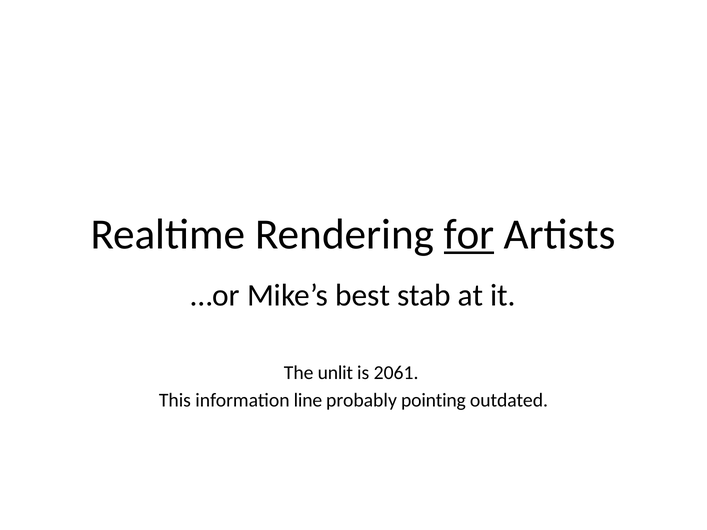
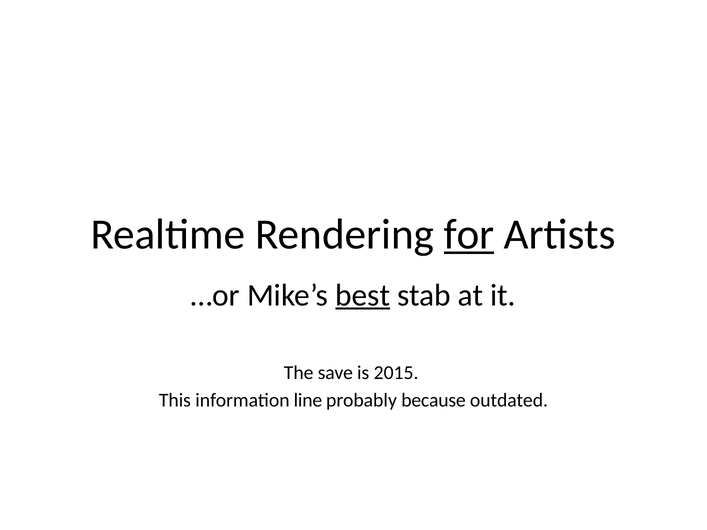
best underline: none -> present (363, 295)
unlit: unlit -> save (335, 373)
2061: 2061 -> 2015 (396, 373)
pointing: pointing -> because (433, 401)
